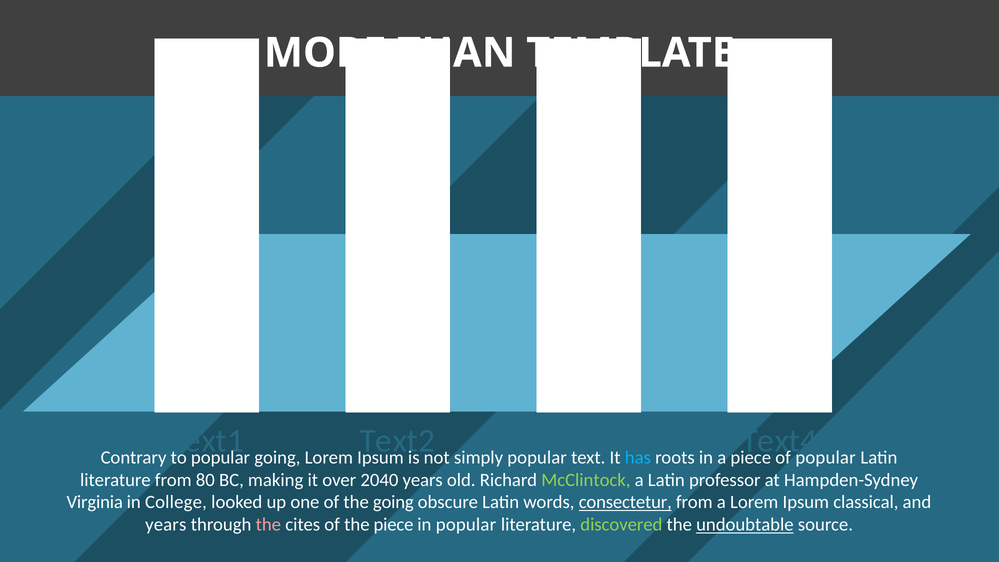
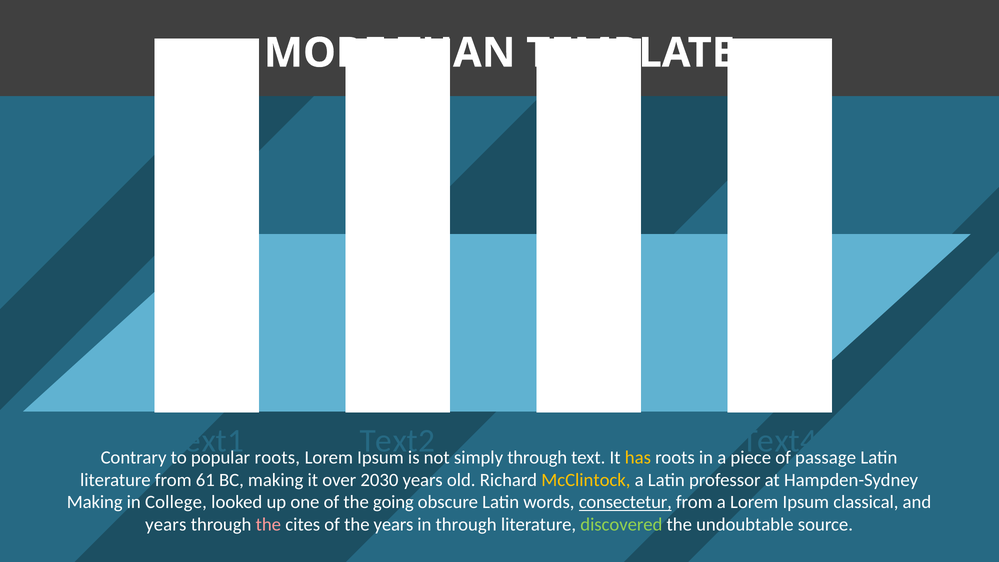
going: going -> roots (277, 457)
simply popular: popular -> through (537, 457)
has colour: light blue -> yellow (638, 457)
popular: popular -> passage (826, 457)
80: 80 -> 61 (205, 480)
2040: 2040 -> 2030 (379, 480)
McClintock colour: light green -> yellow (586, 480)
Virginia: Virginia -> Making (95, 502)
the piece: piece -> years (394, 525)
in popular: popular -> through (466, 525)
undoubtable underline: present -> none (745, 525)
